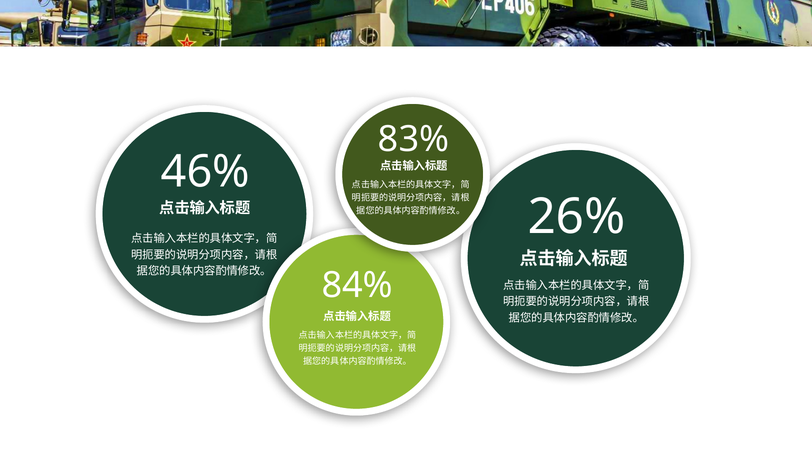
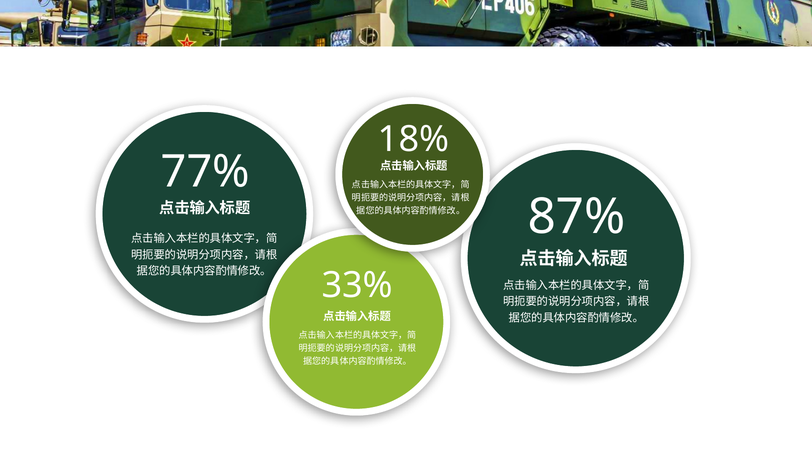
83%: 83% -> 18% (414, 139)
46%: 46% -> 77% (205, 172)
26%: 26% -> 87% (577, 217)
84%: 84% -> 33% (357, 285)
